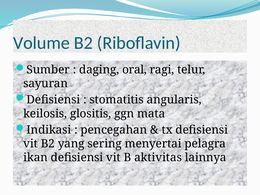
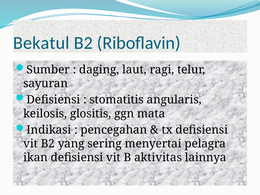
Volume: Volume -> Bekatul (41, 43)
oral: oral -> laut (134, 70)
